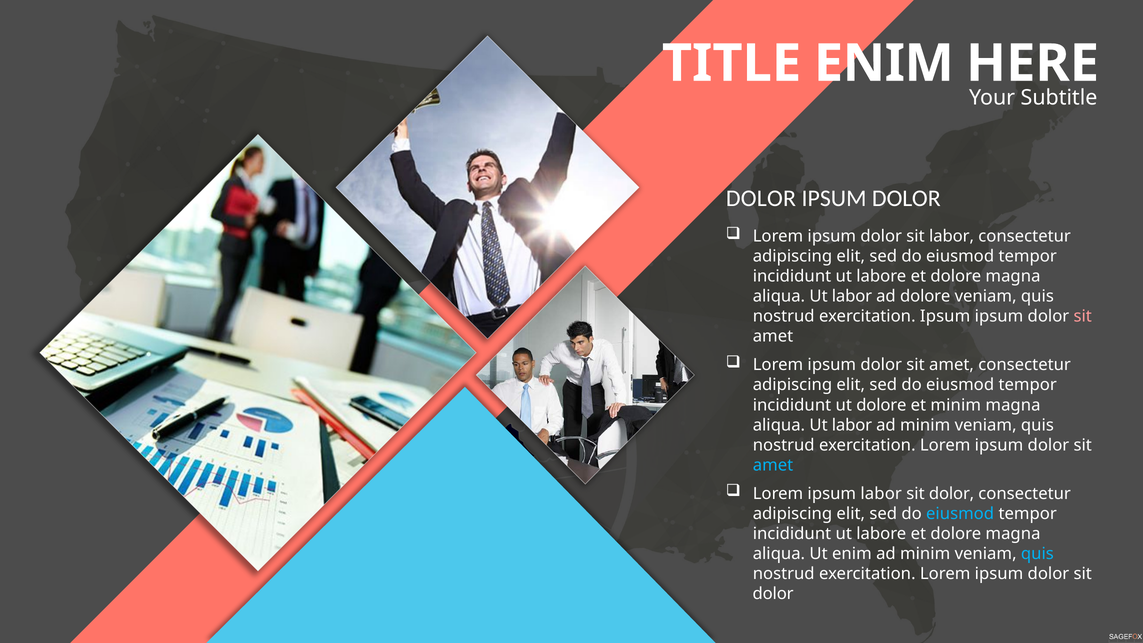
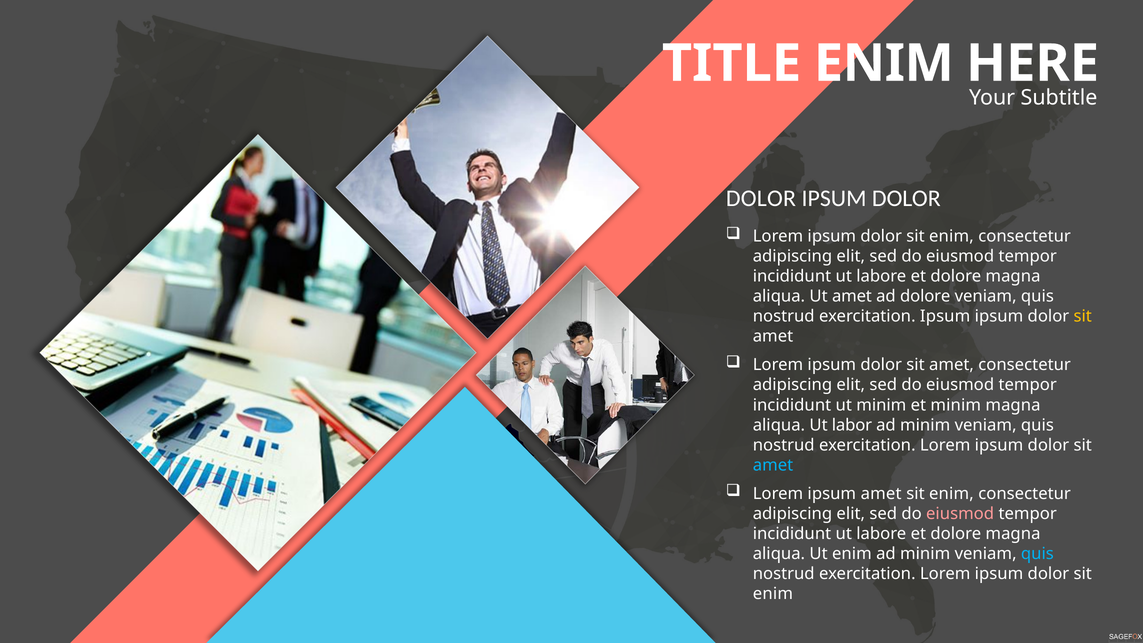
labor: labor -> enim (951, 236)
labor: labor -> amet (852, 296)
sit colour: pink -> yellow (1083, 316)
ut dolore: dolore -> minim (881, 405)
ipsum labor: labor -> amet (881, 494)
dolor: dolor -> enim (951, 494)
eiusmod colour: light blue -> pink (960, 514)
dolor: dolor -> enim (773, 594)
